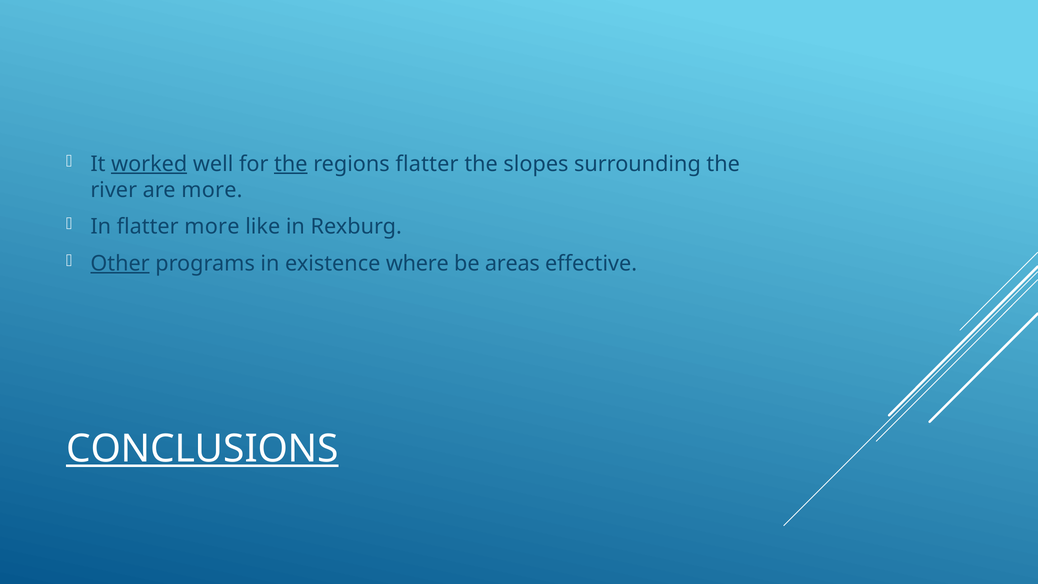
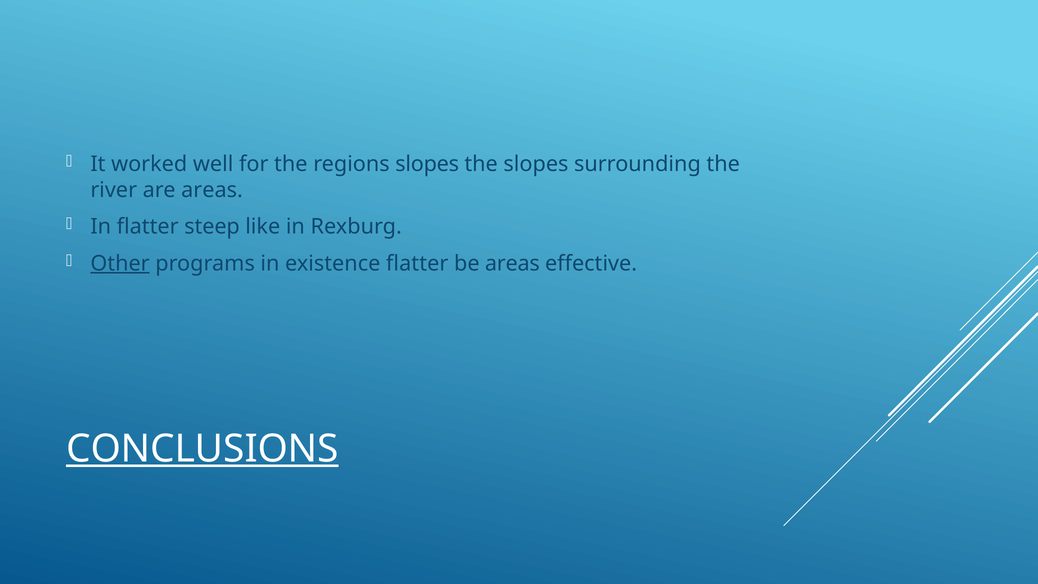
worked underline: present -> none (149, 164)
the underline: present -> none (291, 164)
regions flatter: flatter -> slopes (427, 164)
are more: more -> areas (212, 190)
flatter more: more -> steep (212, 227)
existence where: where -> flatter (417, 264)
